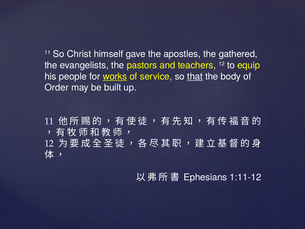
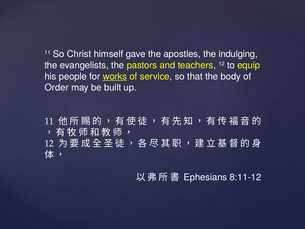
gathered: gathered -> indulging (238, 54)
that underline: present -> none (195, 76)
1:11-12: 1:11-12 -> 8:11-12 (245, 177)
